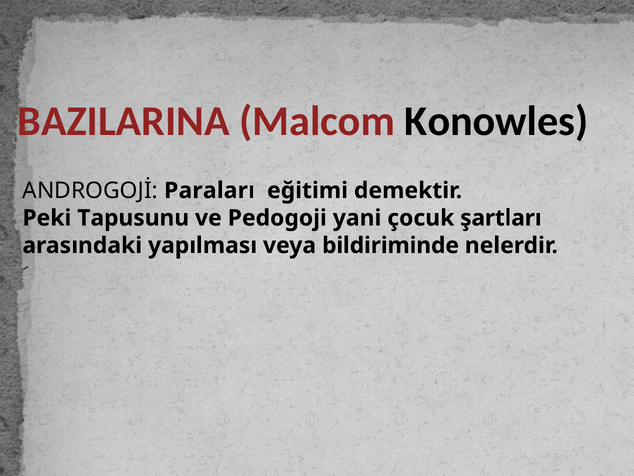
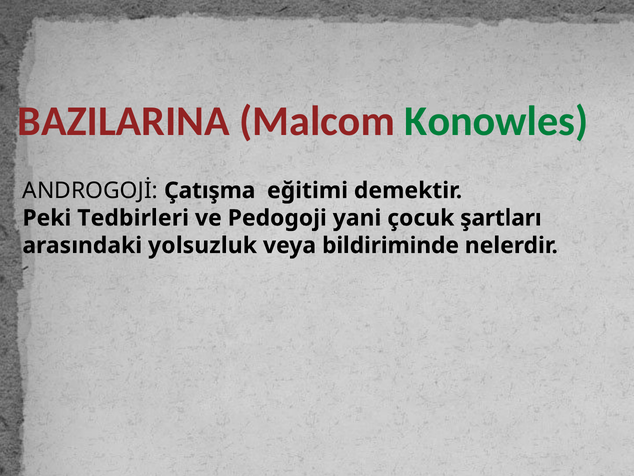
Konowles colour: black -> green (496, 121)
Paraları: Paraları -> Çatışma (210, 190)
Tapusunu: Tapusunu -> Tedbirleri (133, 218)
yapılması: yapılması -> yolsuzluk (202, 245)
